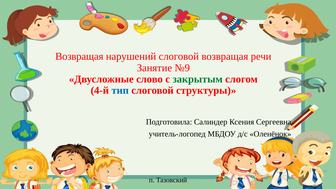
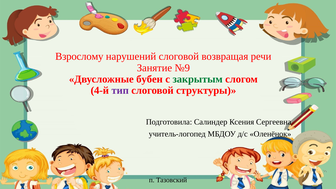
Возвращая: Возвращая -> Взрослому (79, 56)
слово: слово -> бубен (149, 79)
тип colour: blue -> purple (120, 90)
